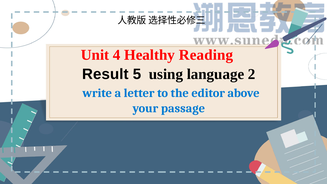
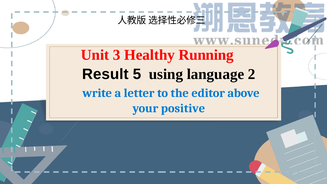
4: 4 -> 3 (117, 55)
Reading: Reading -> Running (206, 55)
passage: passage -> positive (183, 108)
